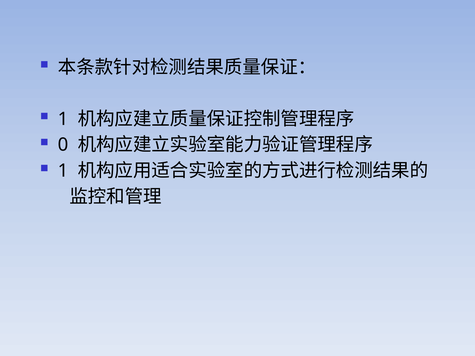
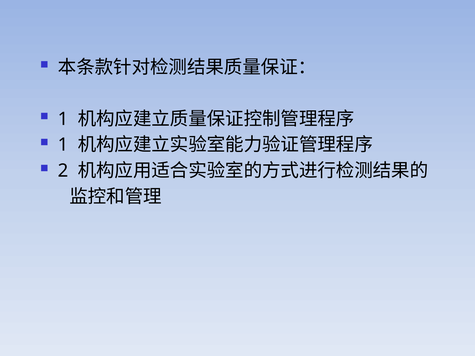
0: 0 -> 1 (63, 145)
1: 1 -> 2 (63, 171)
